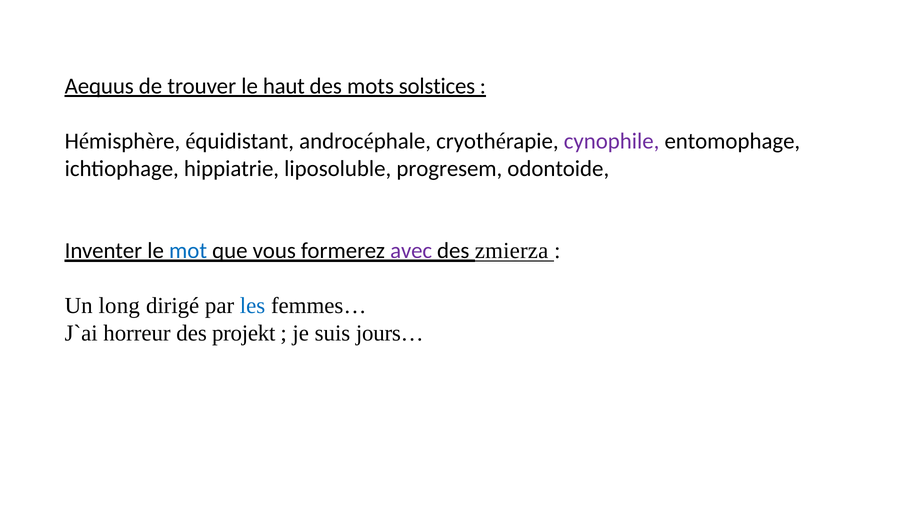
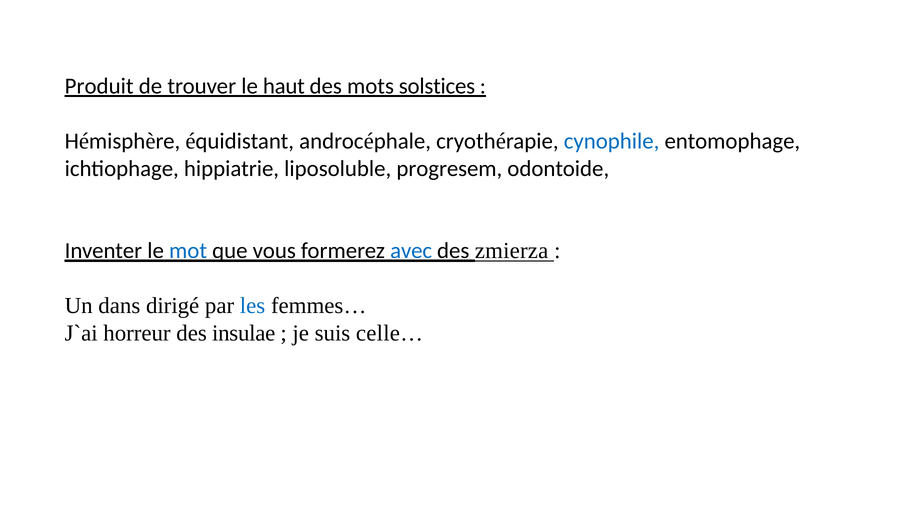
Aequus: Aequus -> Produit (99, 86)
cynophile colour: purple -> blue (612, 141)
avec colour: purple -> blue (411, 251)
long: long -> dans (119, 306)
projekt: projekt -> insulae (244, 333)
jours…: jours… -> celle… (390, 333)
